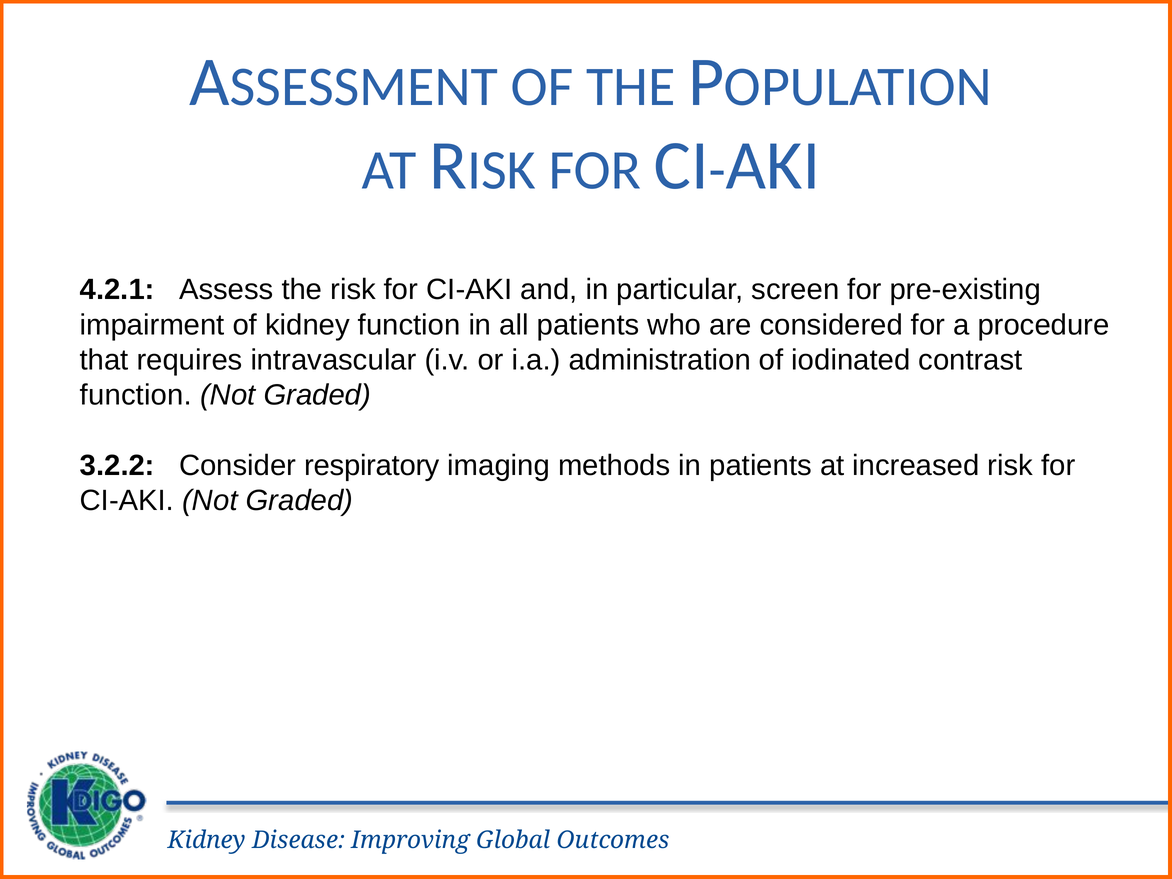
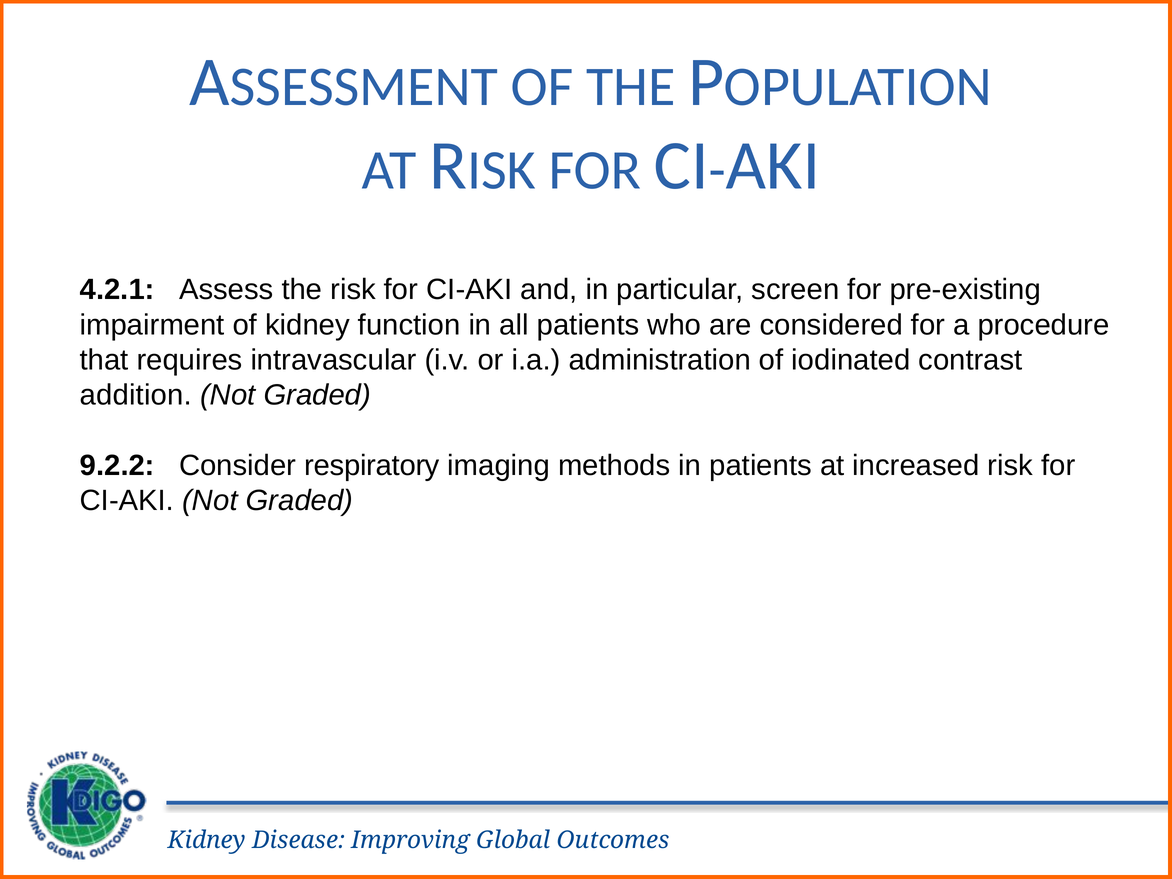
function: function -> addition (136, 395)
3.2.2: 3.2.2 -> 9.2.2 (117, 466)
